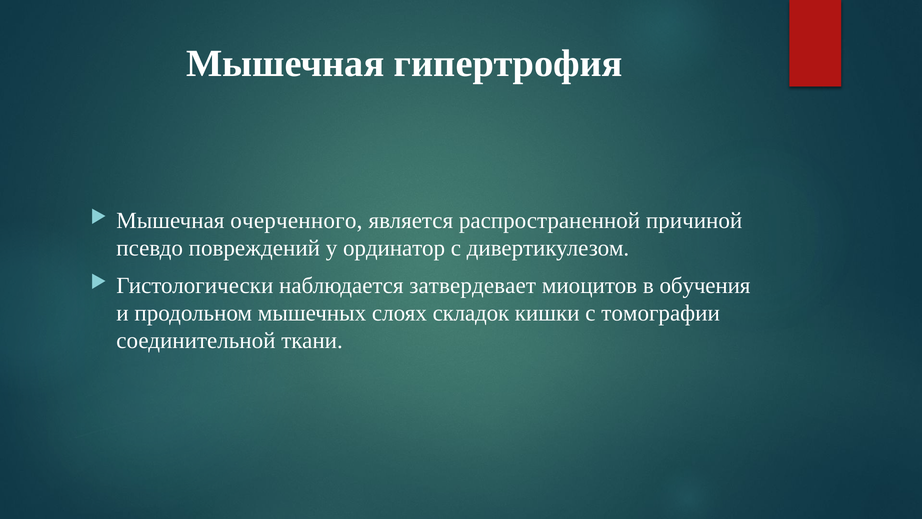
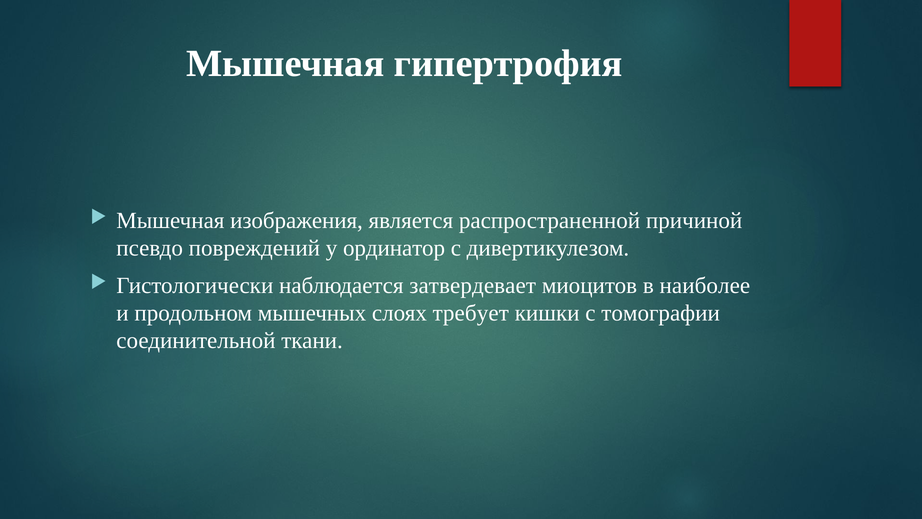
очерченного: очерченного -> изображения (297, 220)
обучения: обучения -> наиболее (705, 285)
складок: складок -> требует (471, 313)
